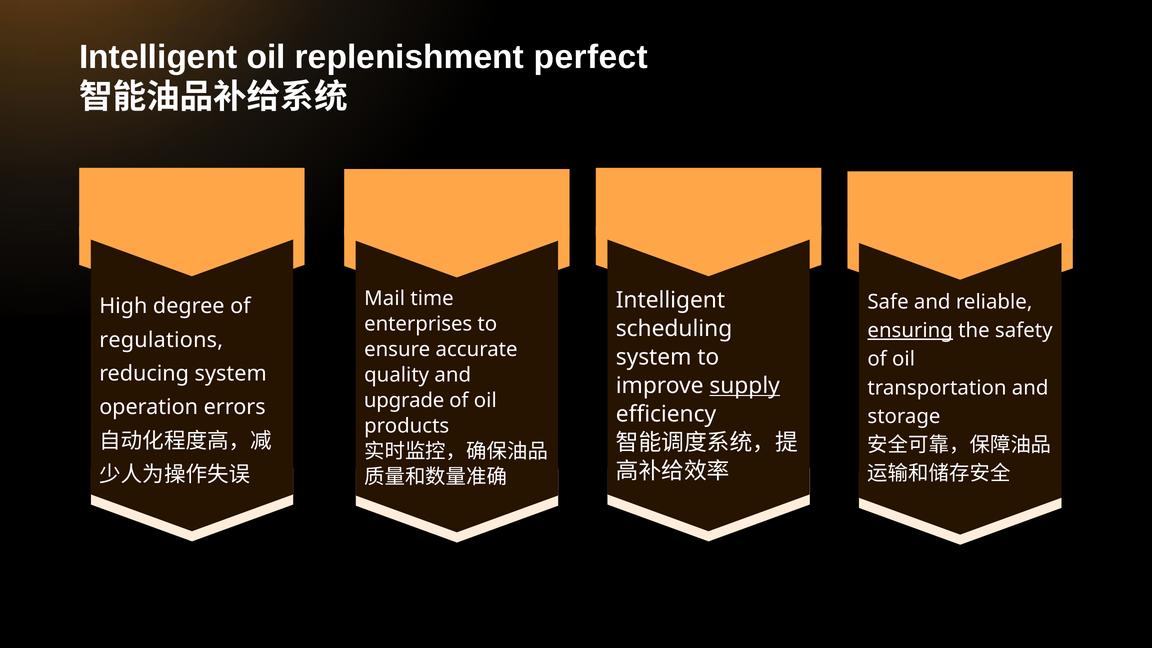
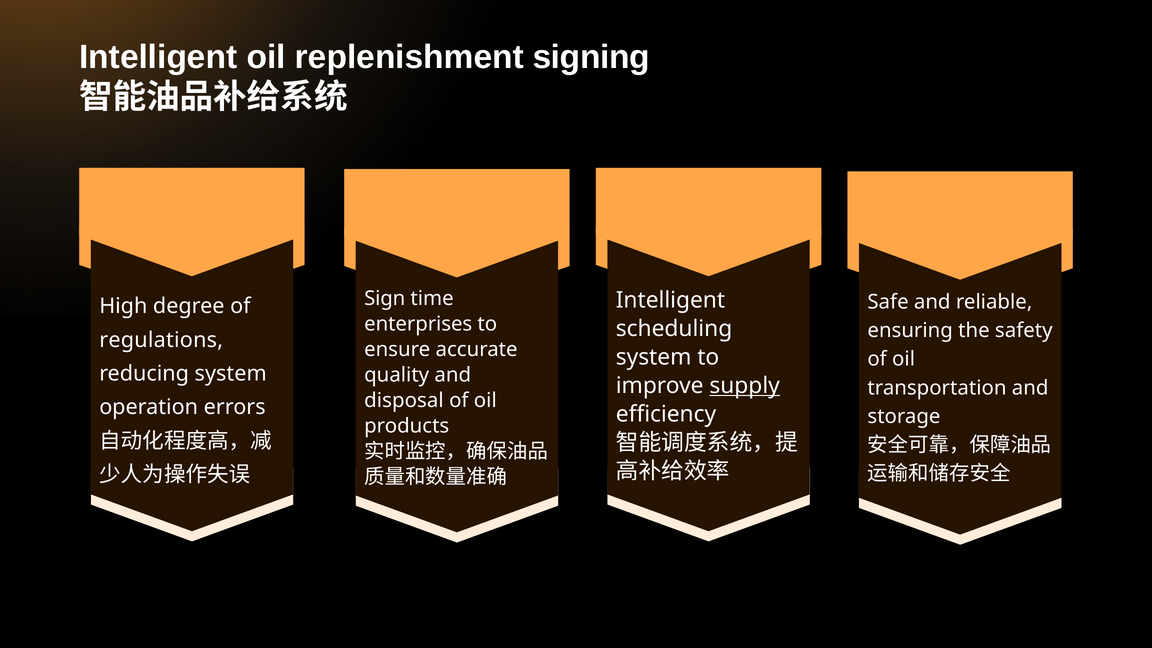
perfect: perfect -> signing (591, 57)
Mail: Mail -> Sign (385, 299)
ensuring underline: present -> none (910, 331)
upgrade: upgrade -> disposal (404, 400)
